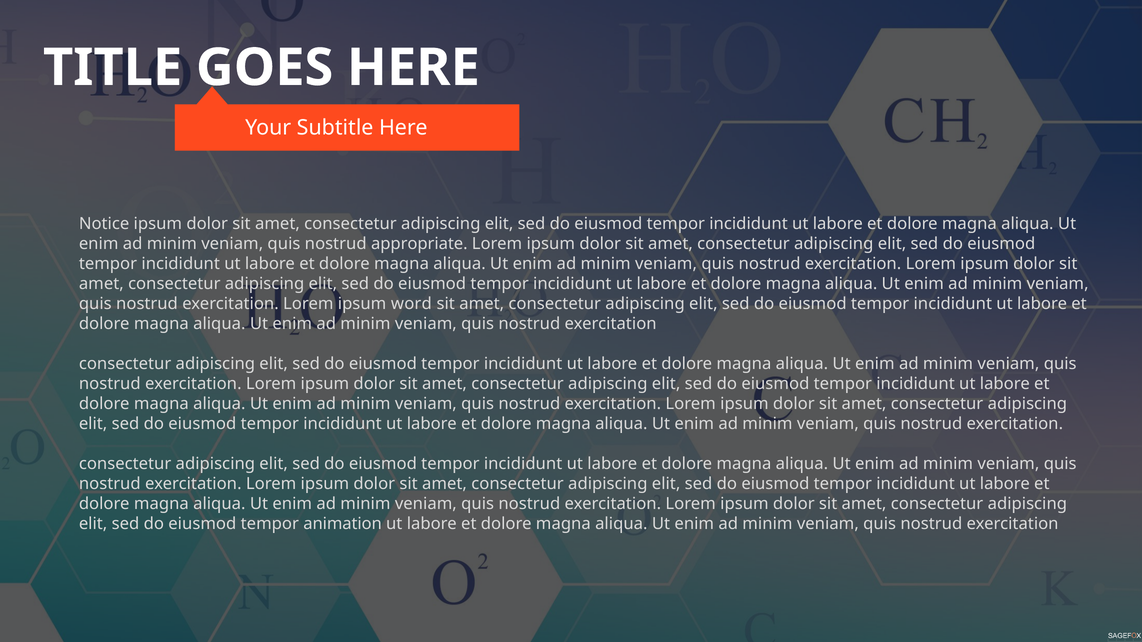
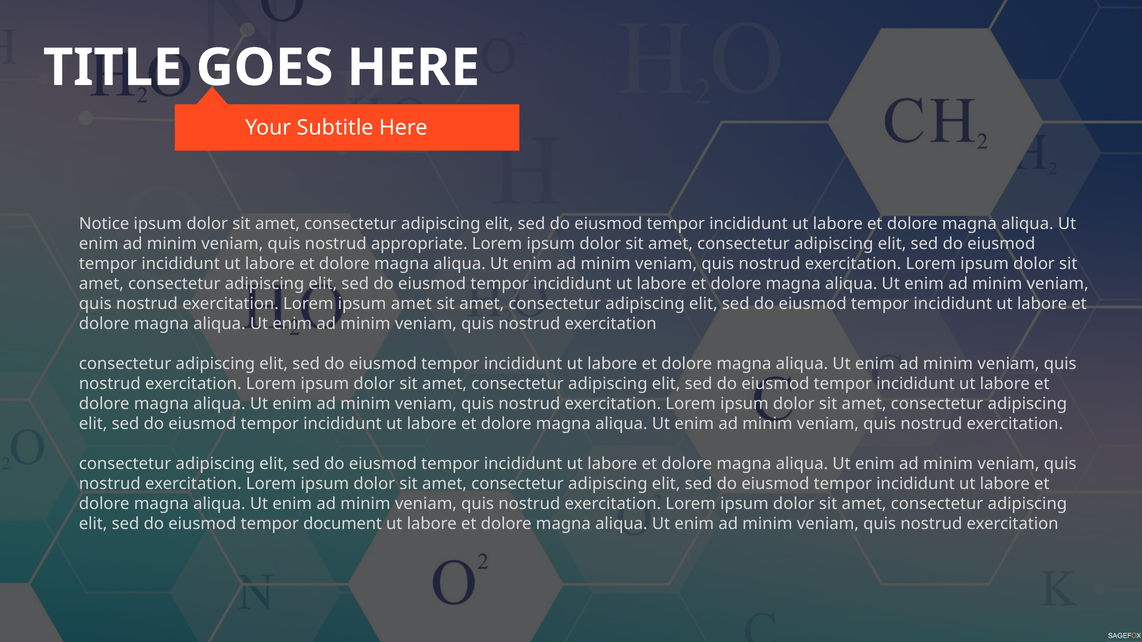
ipsum word: word -> amet (411, 304)
animation: animation -> document (343, 524)
